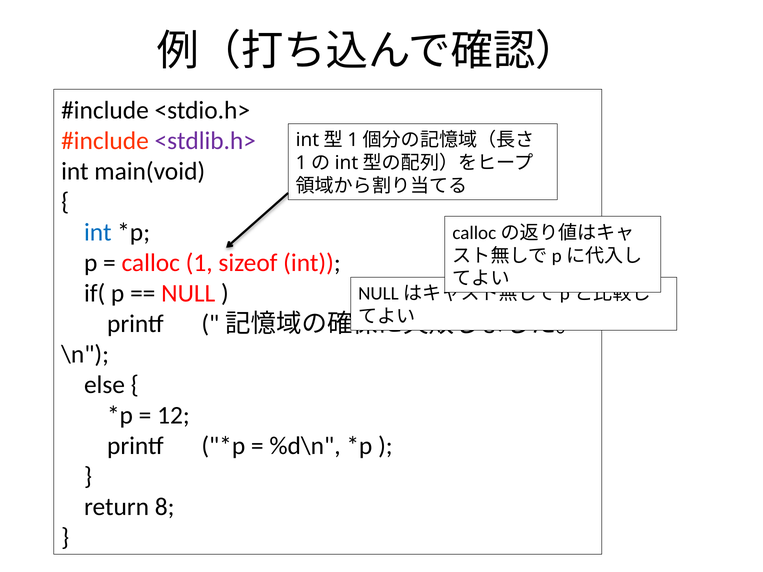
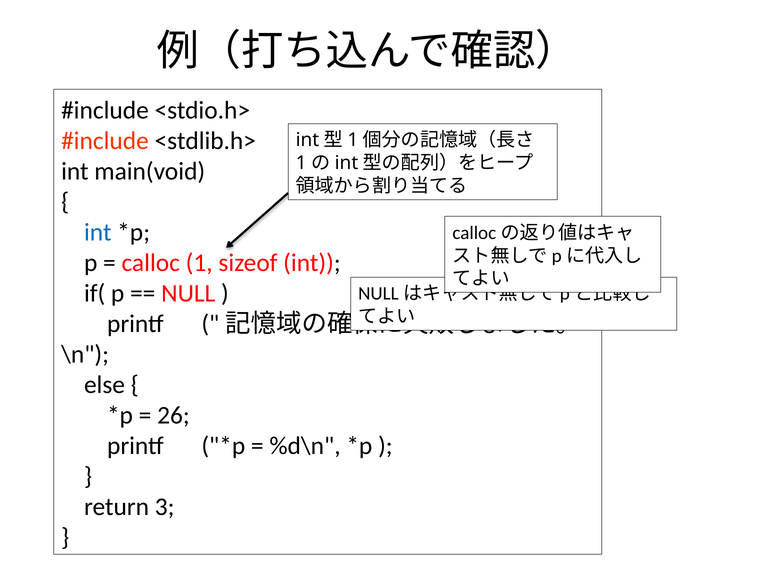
<stdlib.h> colour: purple -> black (205, 141)
12: 12 -> 26 (173, 415)
8: 8 -> 3 (165, 507)
